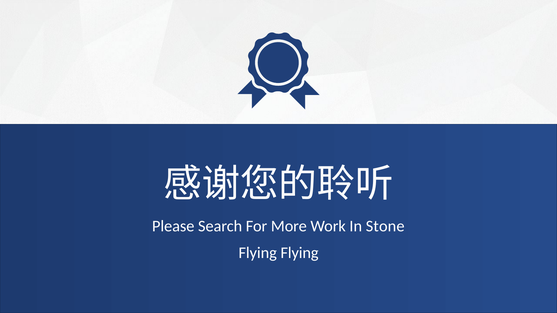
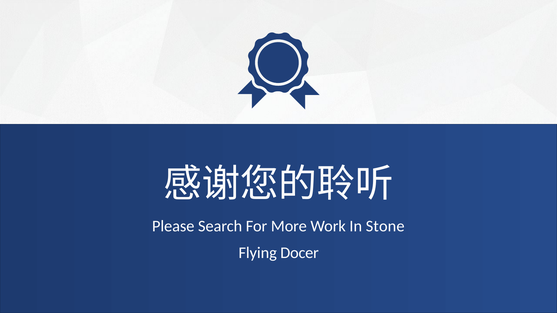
Flying Flying: Flying -> Docer (300, 253)
